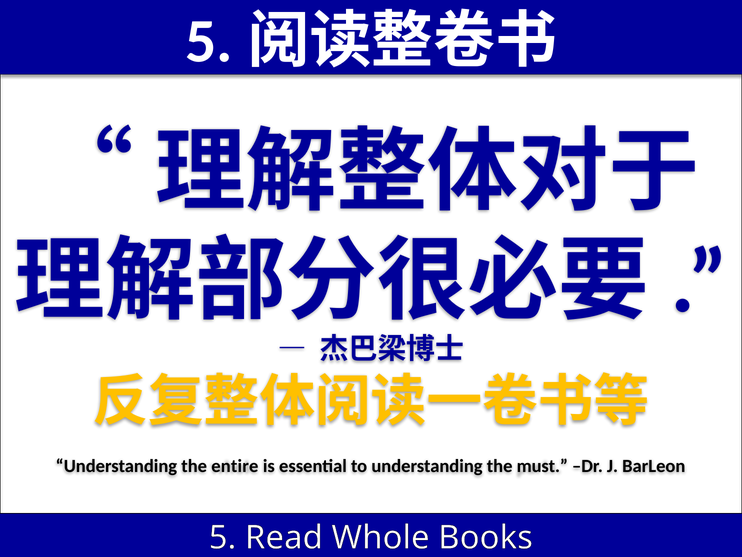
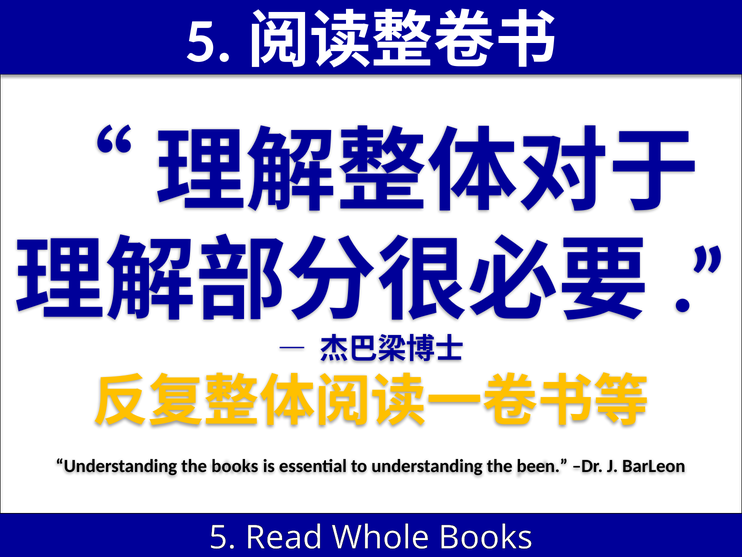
the entire: entire -> books (235, 466)
must: must -> been (542, 466)
